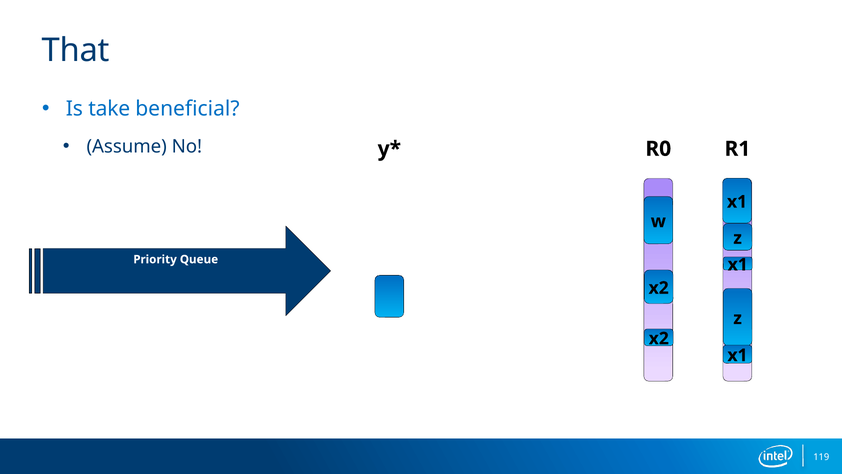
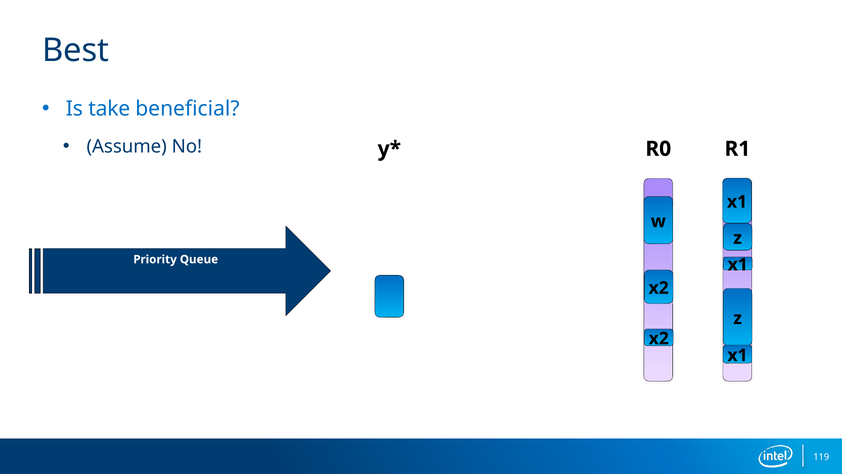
That: That -> Best (76, 50)
